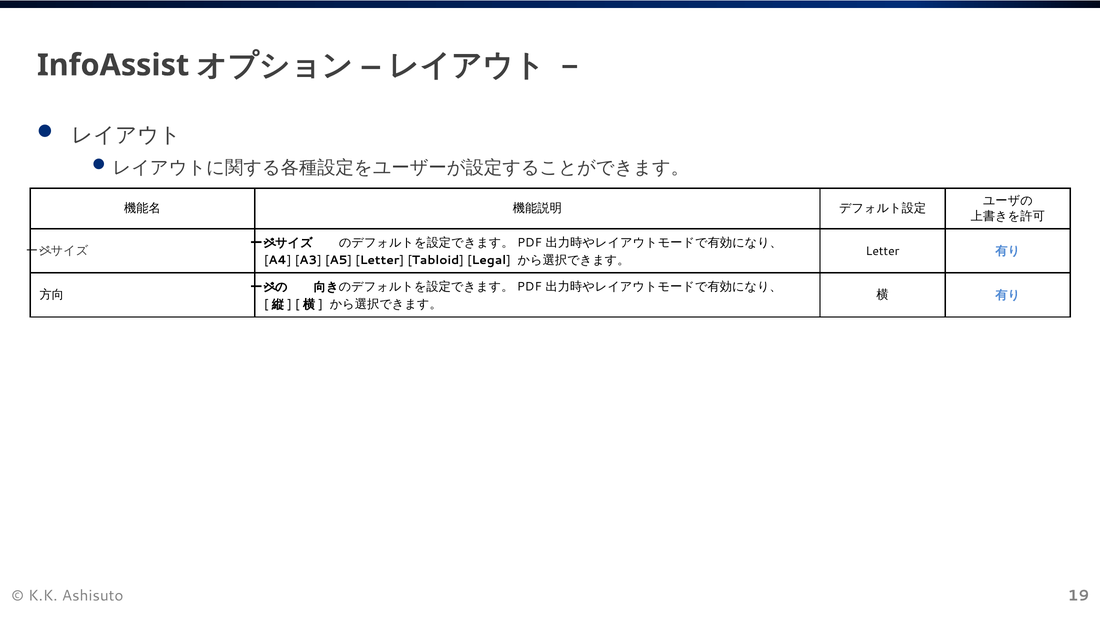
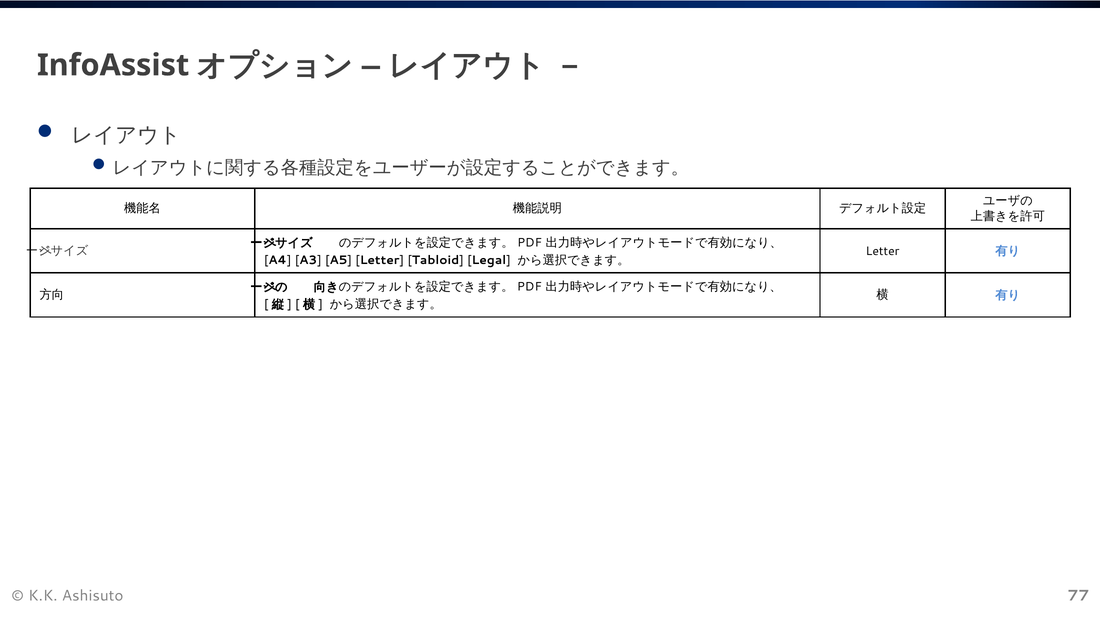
19: 19 -> 77 (1078, 595)
